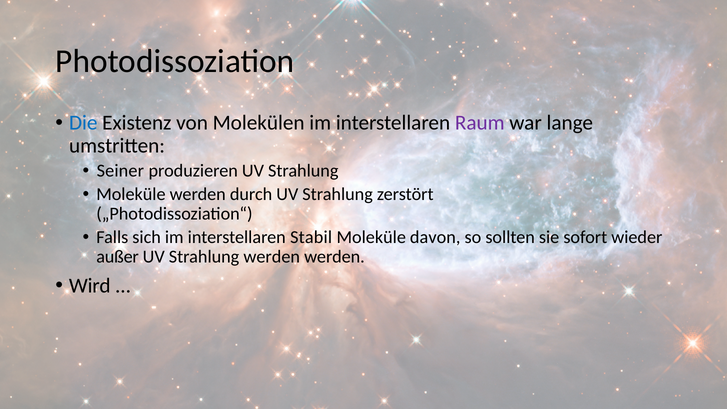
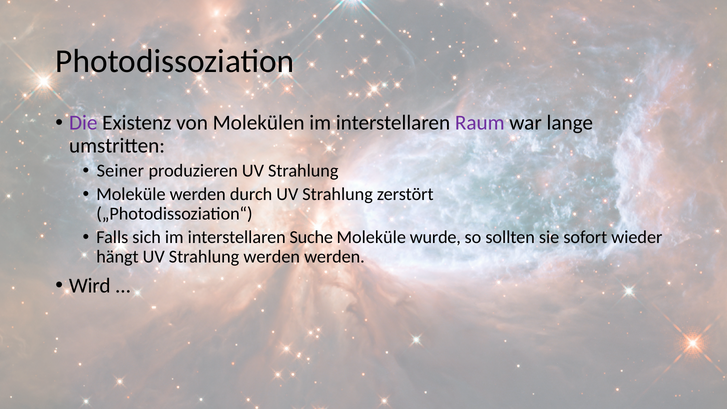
Die colour: blue -> purple (83, 123)
Stabil: Stabil -> Suche (311, 237)
davon: davon -> wurde (435, 237)
außer: außer -> hängt (117, 257)
